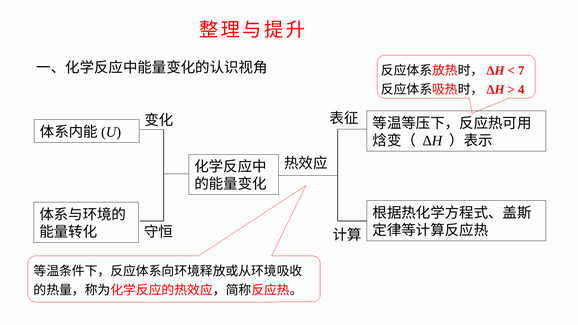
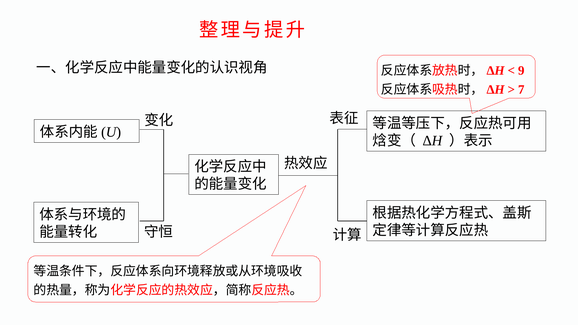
7: 7 -> 9 (521, 71)
4: 4 -> 7 (521, 90)
